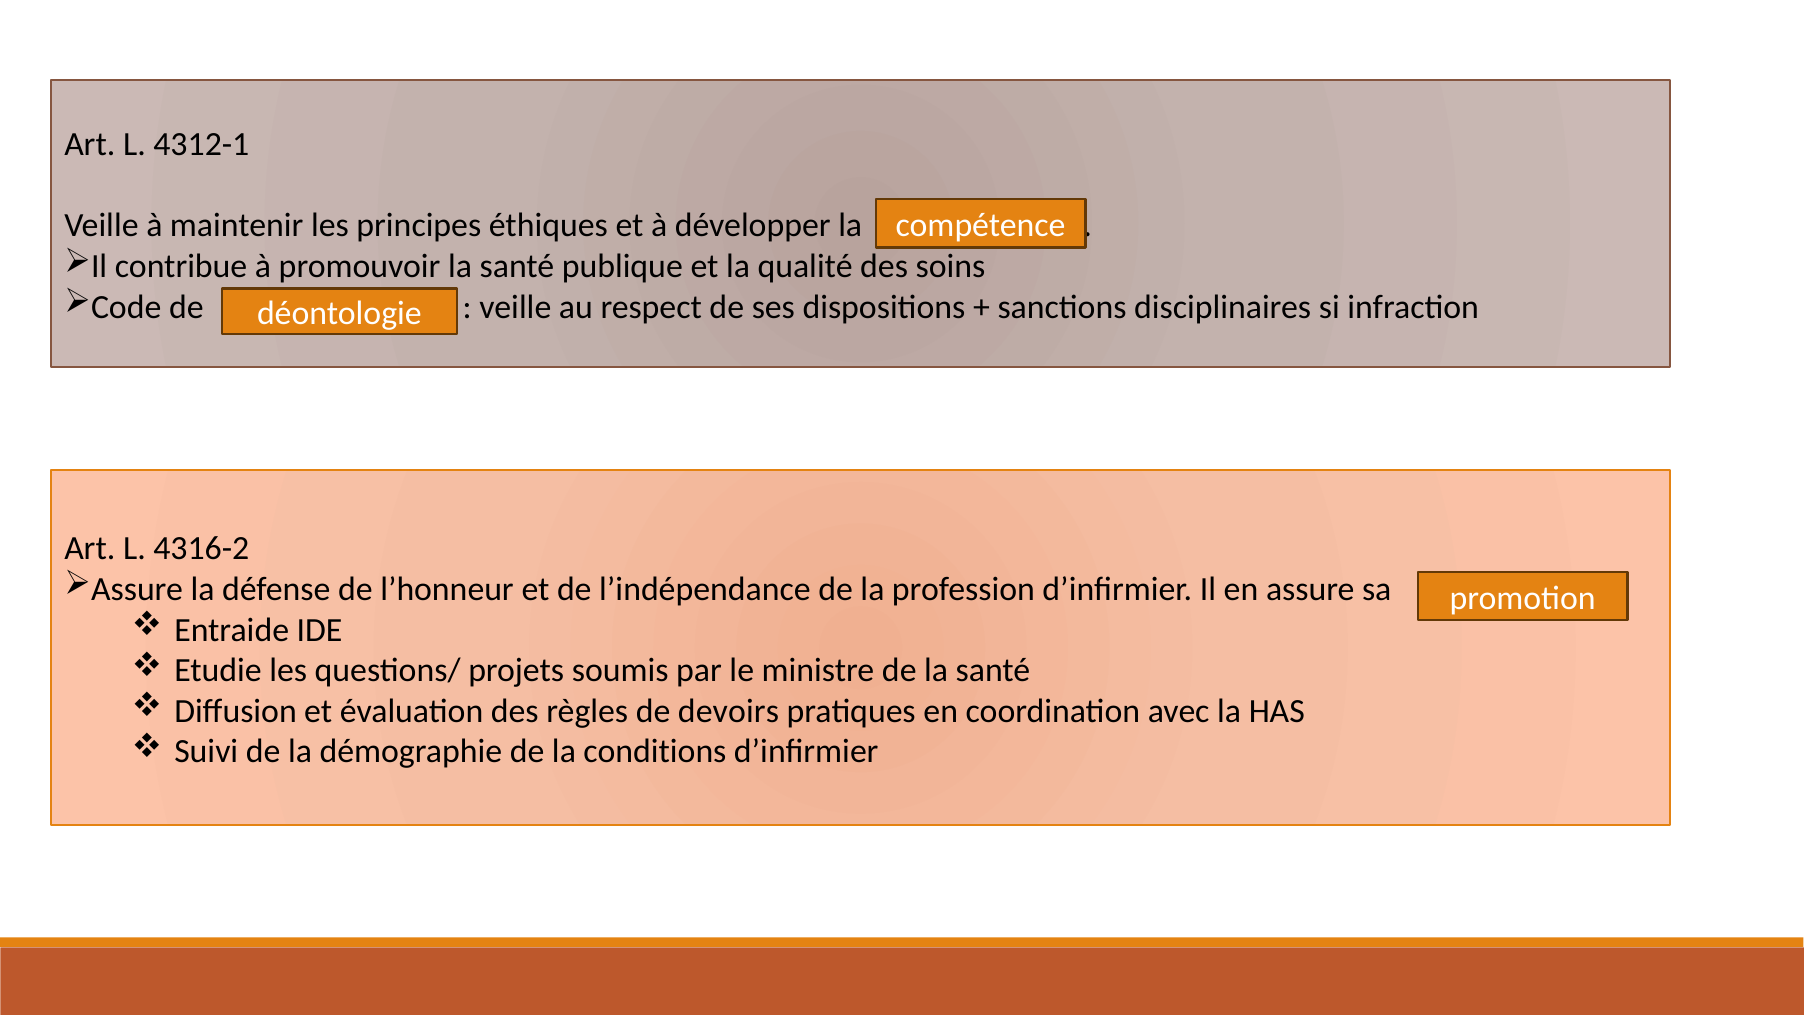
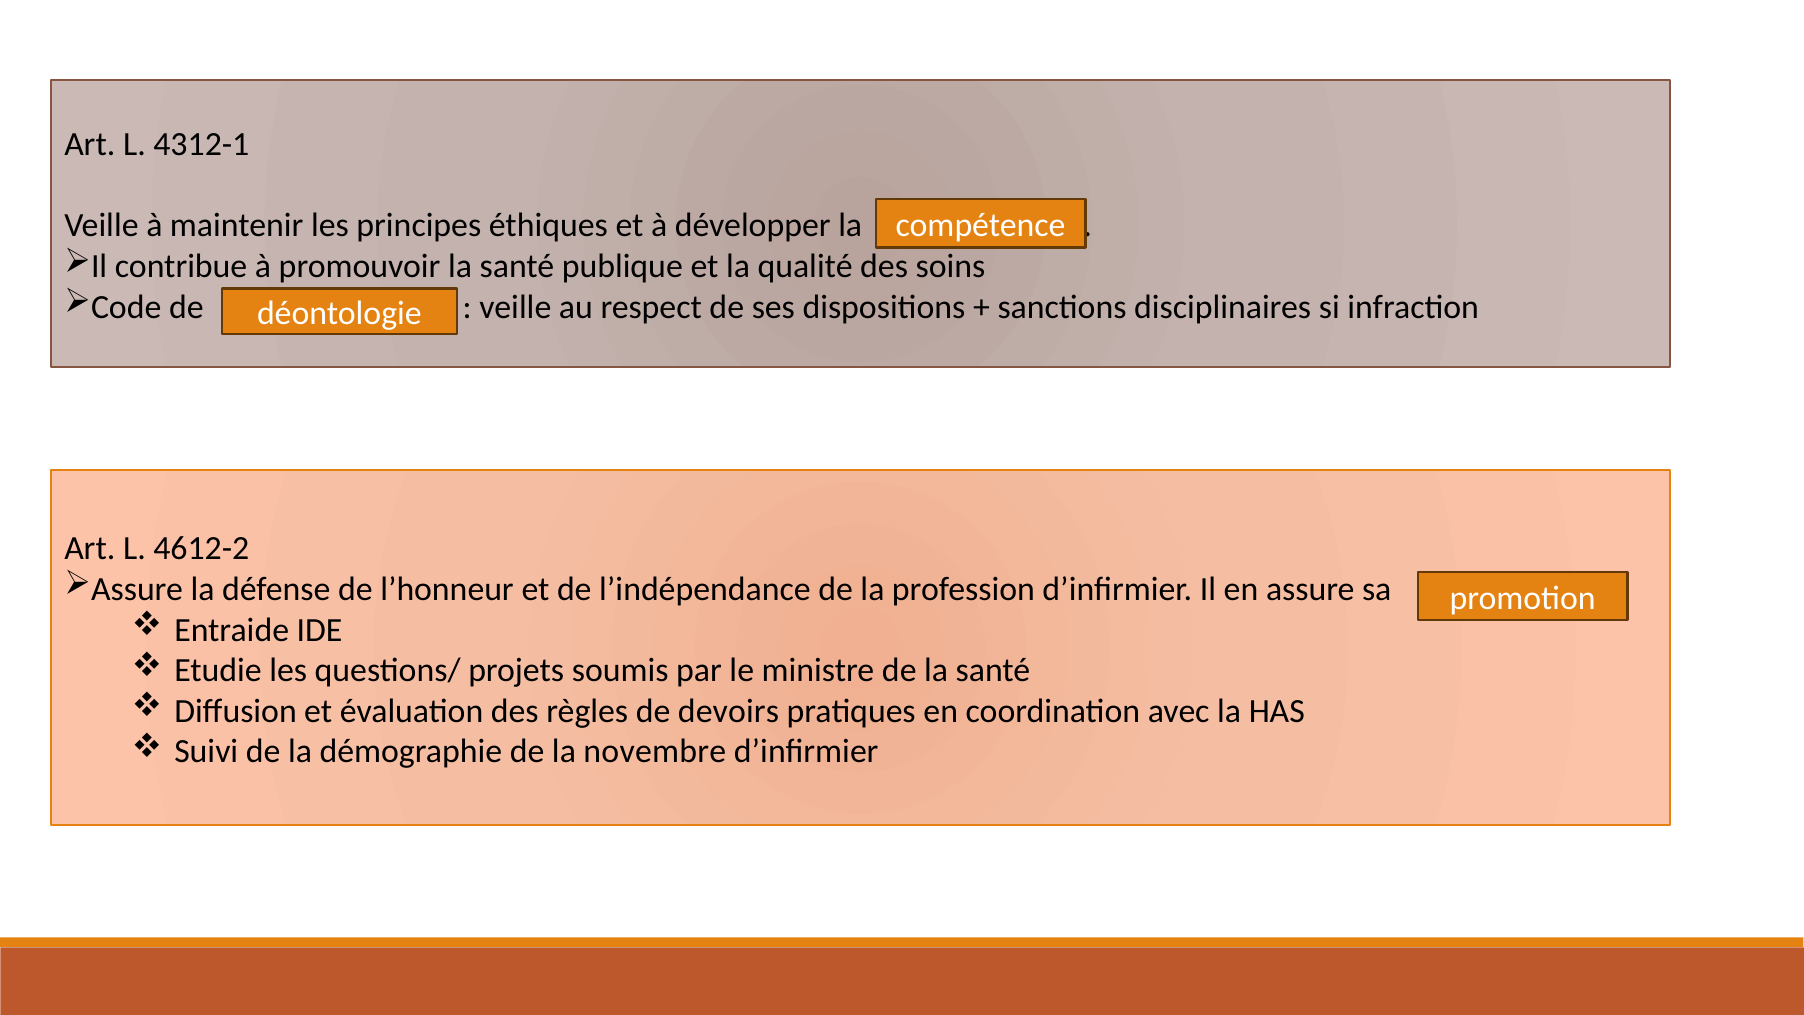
4316-2: 4316-2 -> 4612-2 (201, 549)
conditions: conditions -> novembre (655, 751)
